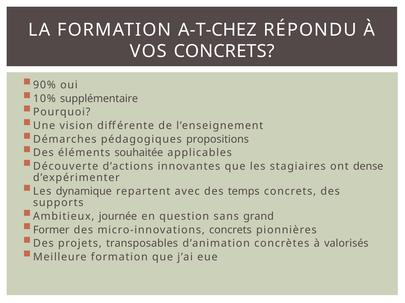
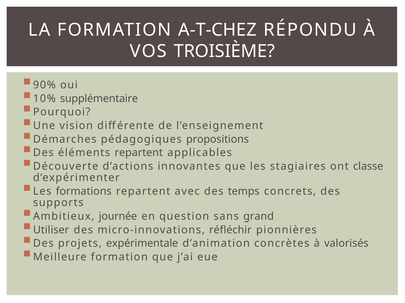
VOS CONCRETS: CONCRETS -> TROISIÈME (224, 51)
éléments souhaitée: souhaitée -> repartent (139, 153)
dense: dense -> classe (368, 167)
dynamique: dynamique -> formations (84, 192)
Former: Former -> Utiliser (51, 230)
micro-innovations concrets: concrets -> réfléchir (230, 230)
transposables: transposables -> expérimentale (142, 244)
